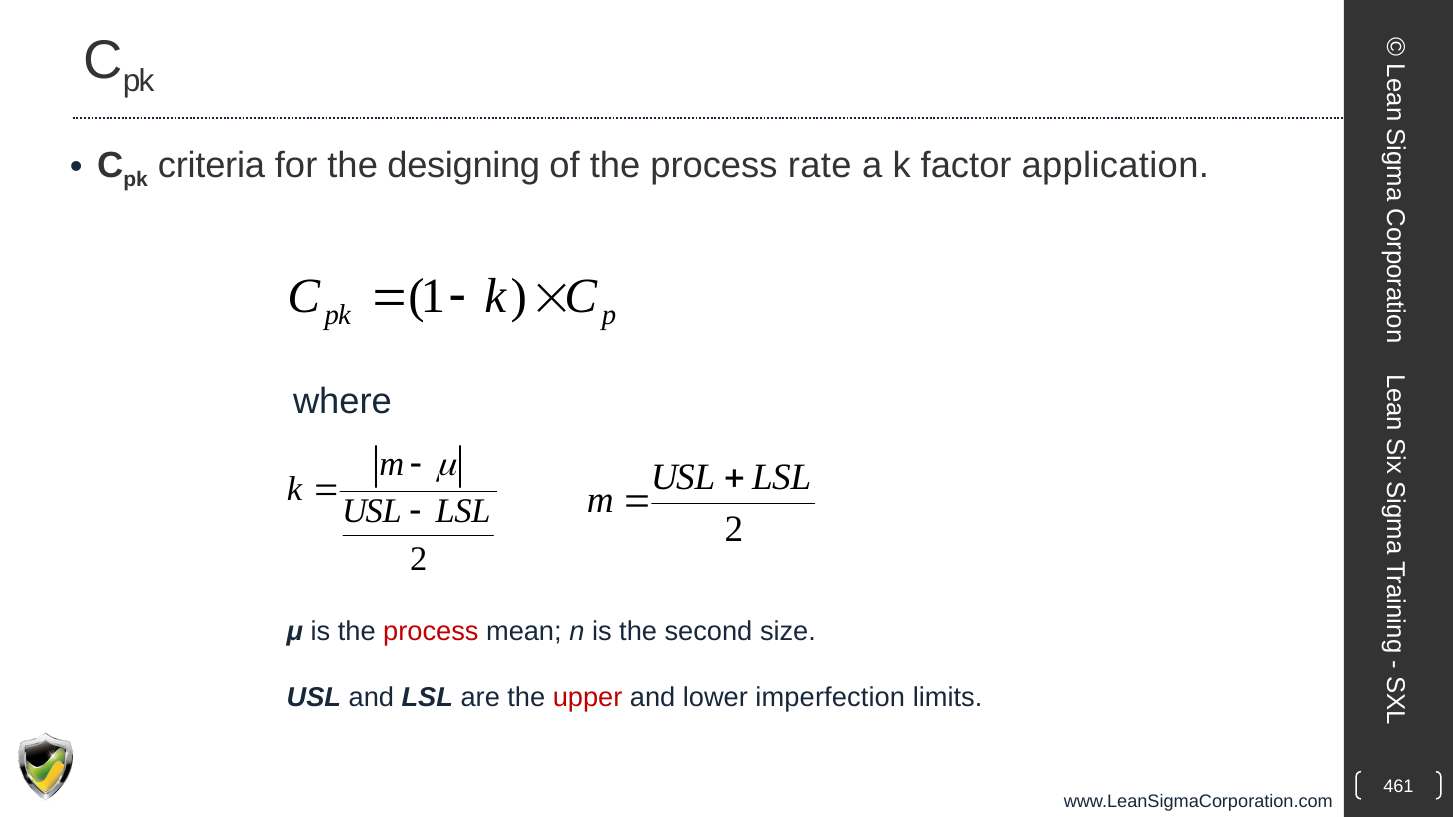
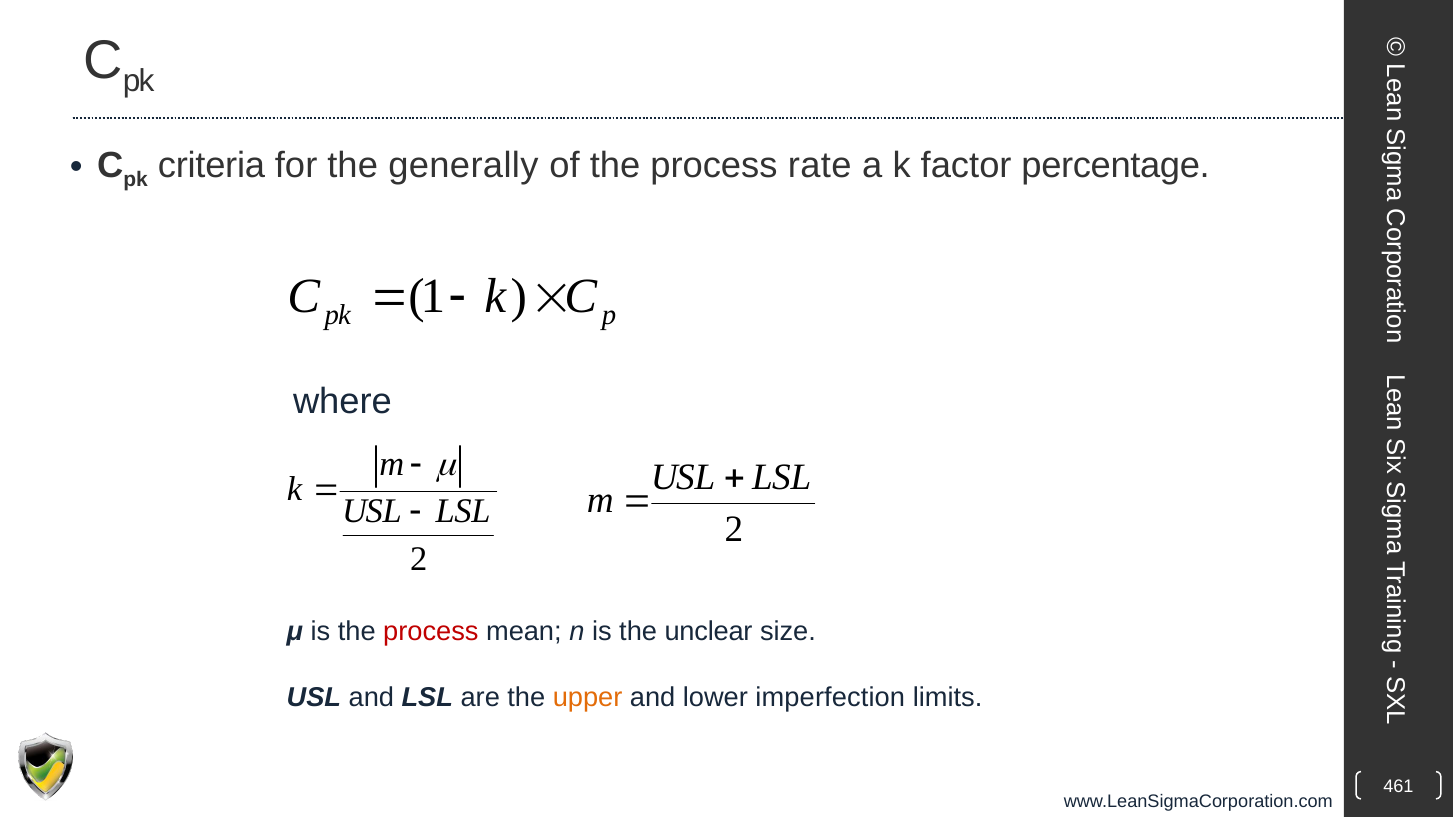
designing: designing -> generally (463, 166)
application: application -> percentage (1116, 166)
second: second -> unclear (709, 632)
upper colour: red -> orange (588, 697)
